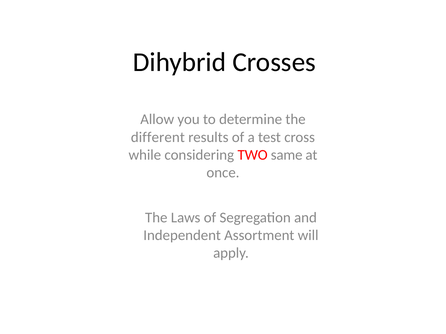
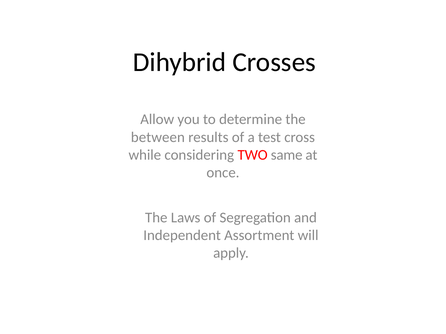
different: different -> between (158, 137)
